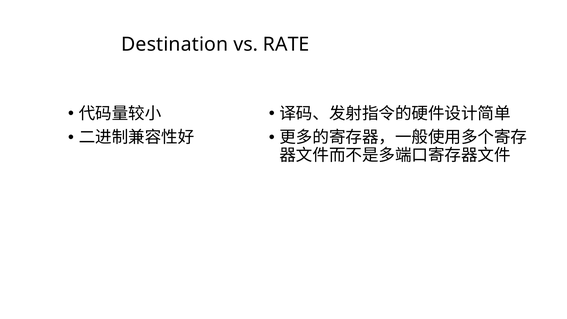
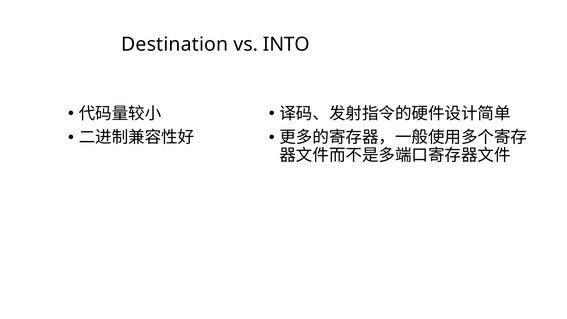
RATE: RATE -> INTO (286, 44)
